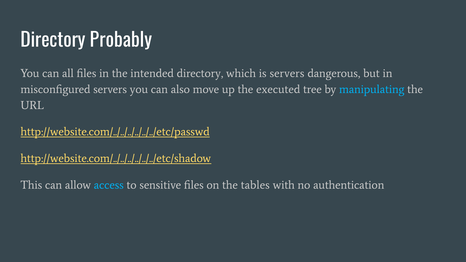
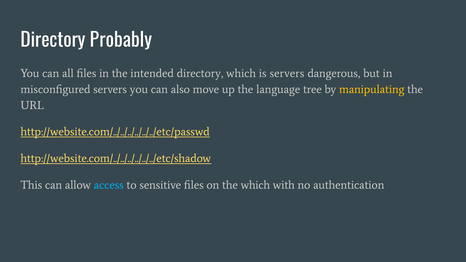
executed: executed -> language (278, 89)
manipulating colour: light blue -> yellow (372, 89)
the tables: tables -> which (255, 185)
